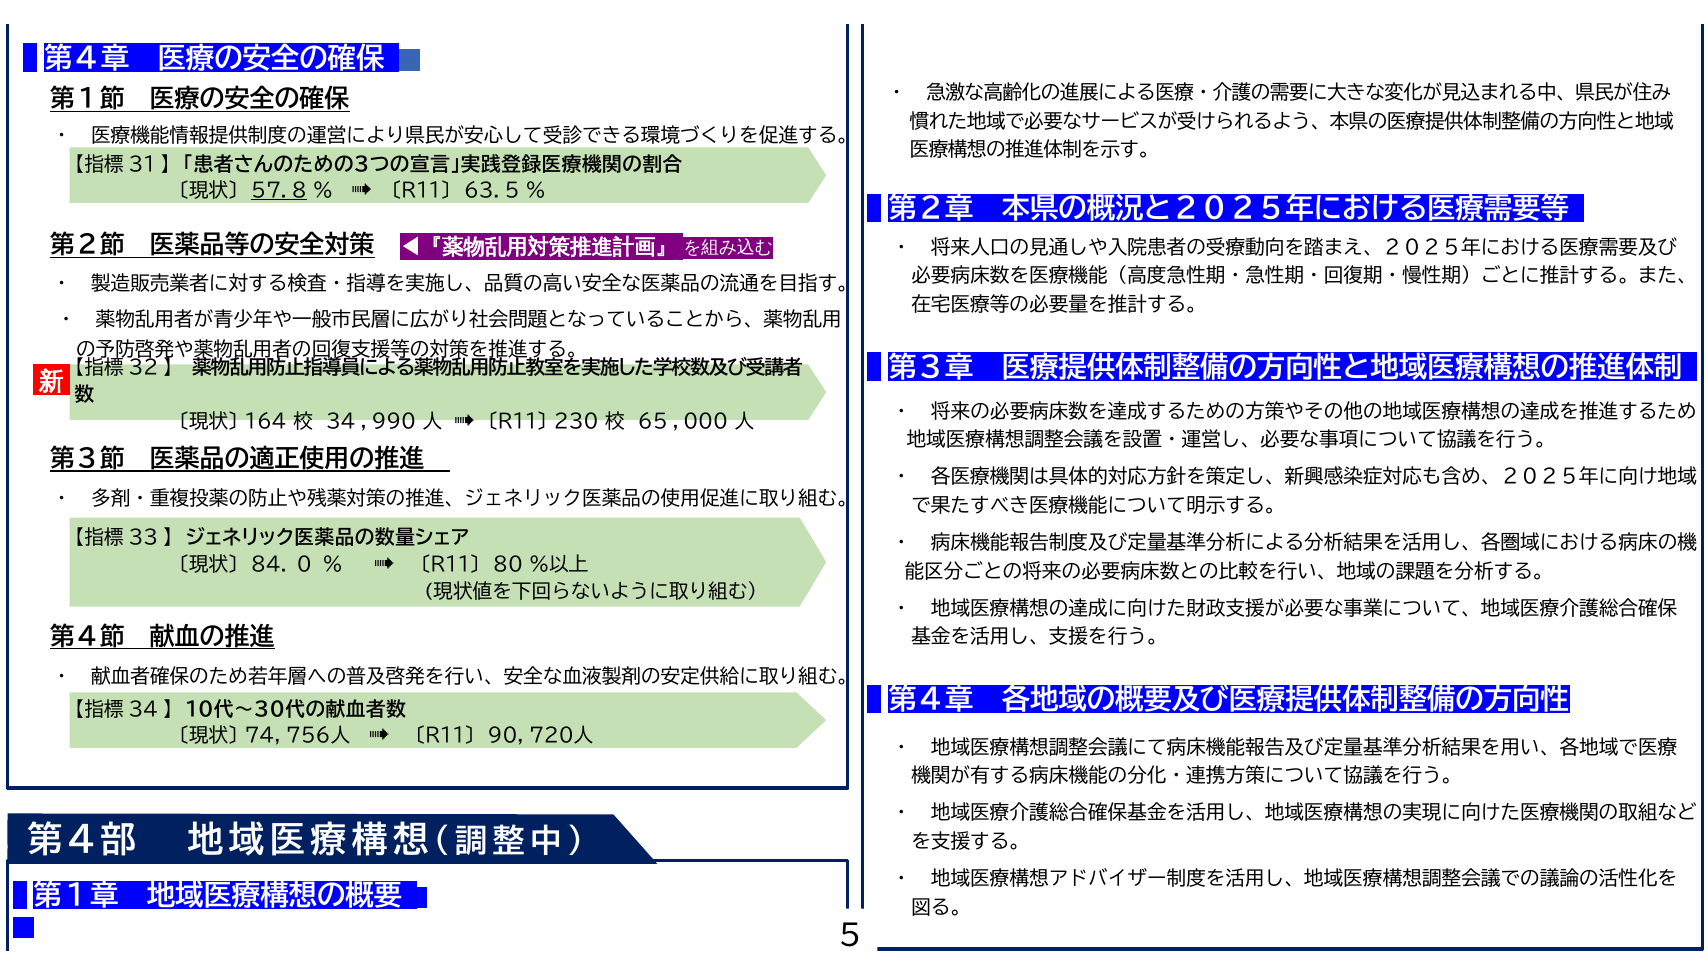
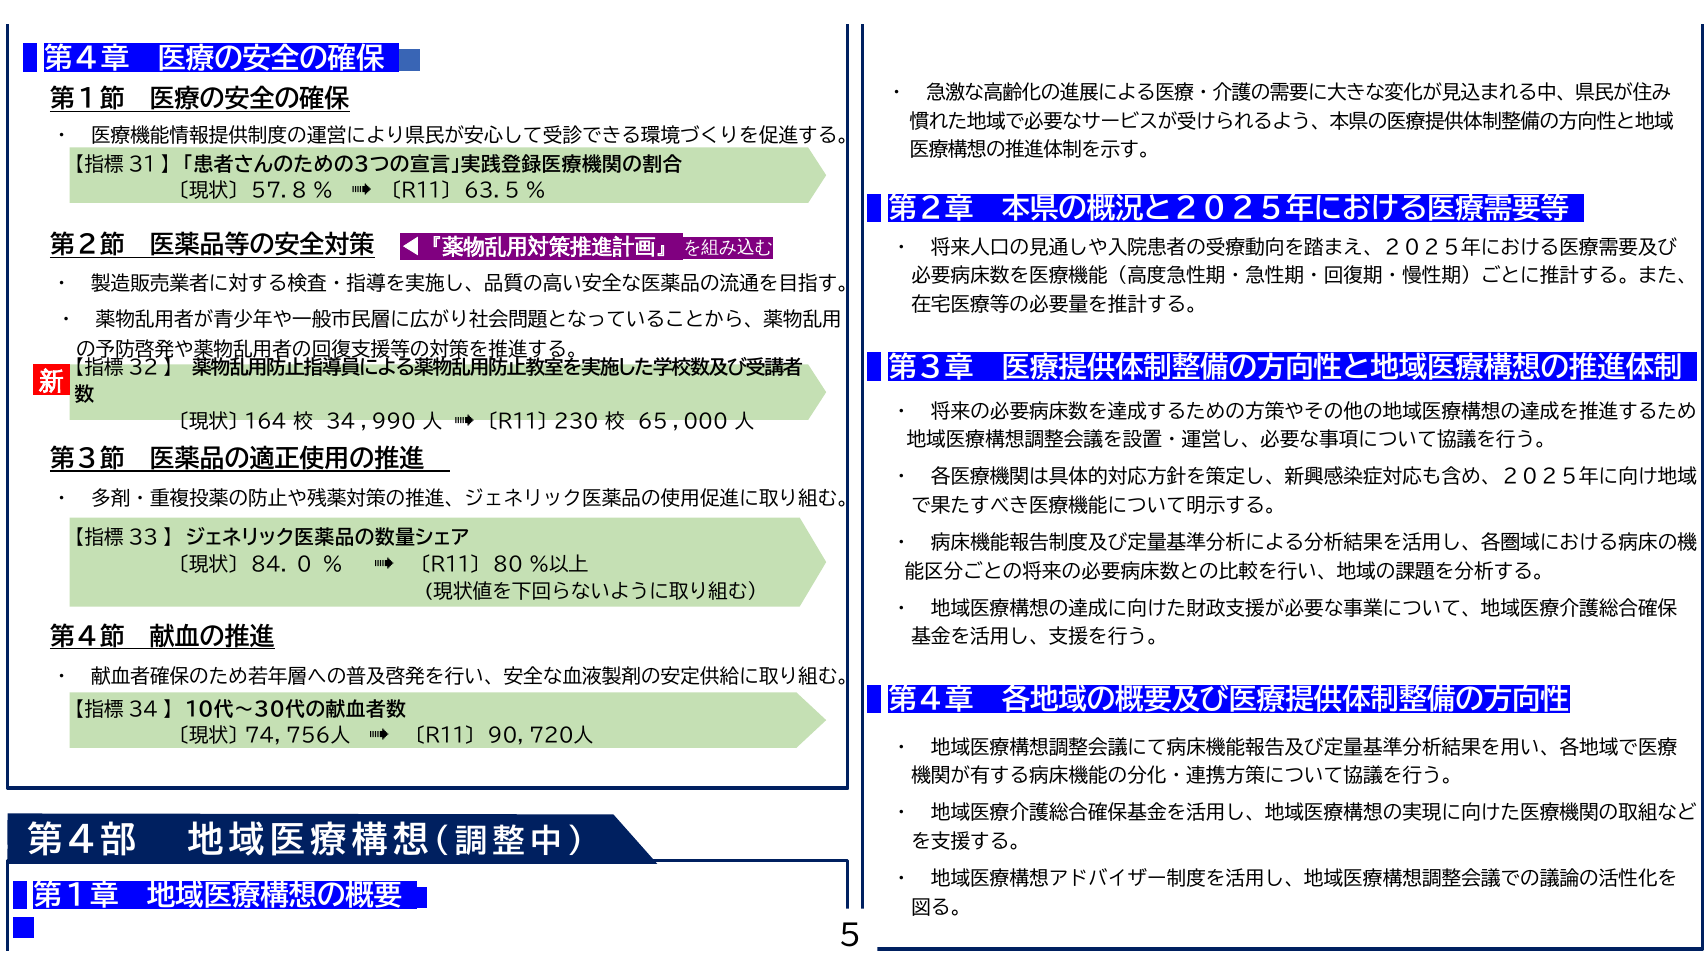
５７．８ underline: present -> none (279, 191)
